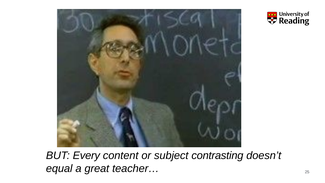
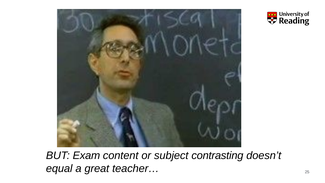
Every: Every -> Exam (86, 155)
